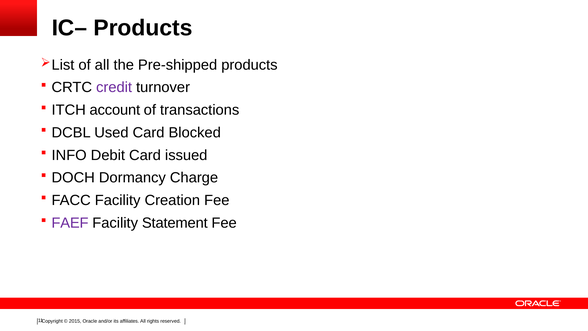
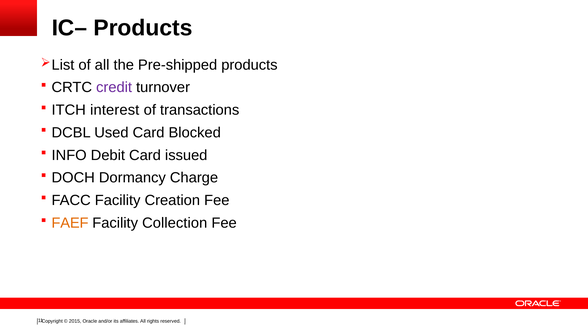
account: account -> interest (115, 110)
FAEF colour: purple -> orange (70, 223)
Statement: Statement -> Collection (175, 223)
